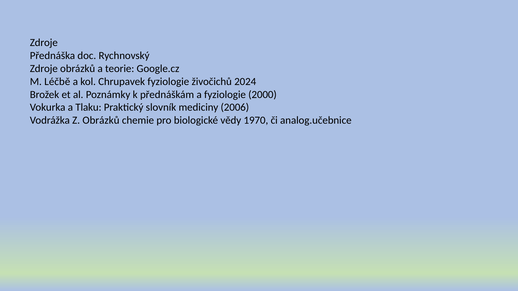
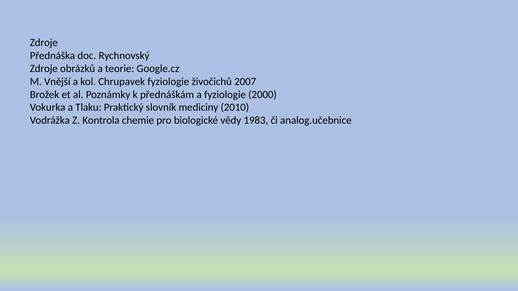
Léčbě: Léčbě -> Vnější (57, 82)
2024: 2024 -> 2007 (245, 82)
2006: 2006 -> 2010 (235, 108)
Z Obrázků: Obrázků -> Kontrola (101, 121)
1970: 1970 -> 1983 (256, 121)
